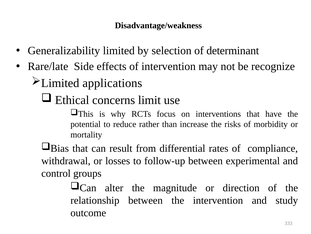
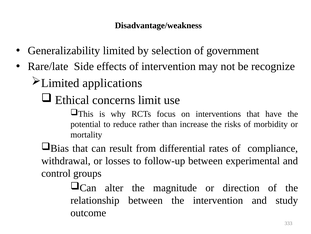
determinant: determinant -> government (233, 51)
